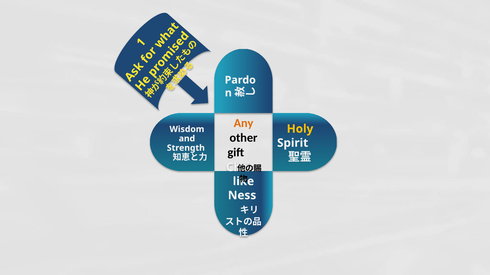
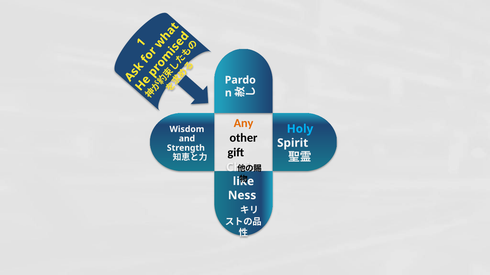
Holy colour: yellow -> light blue (300, 129)
